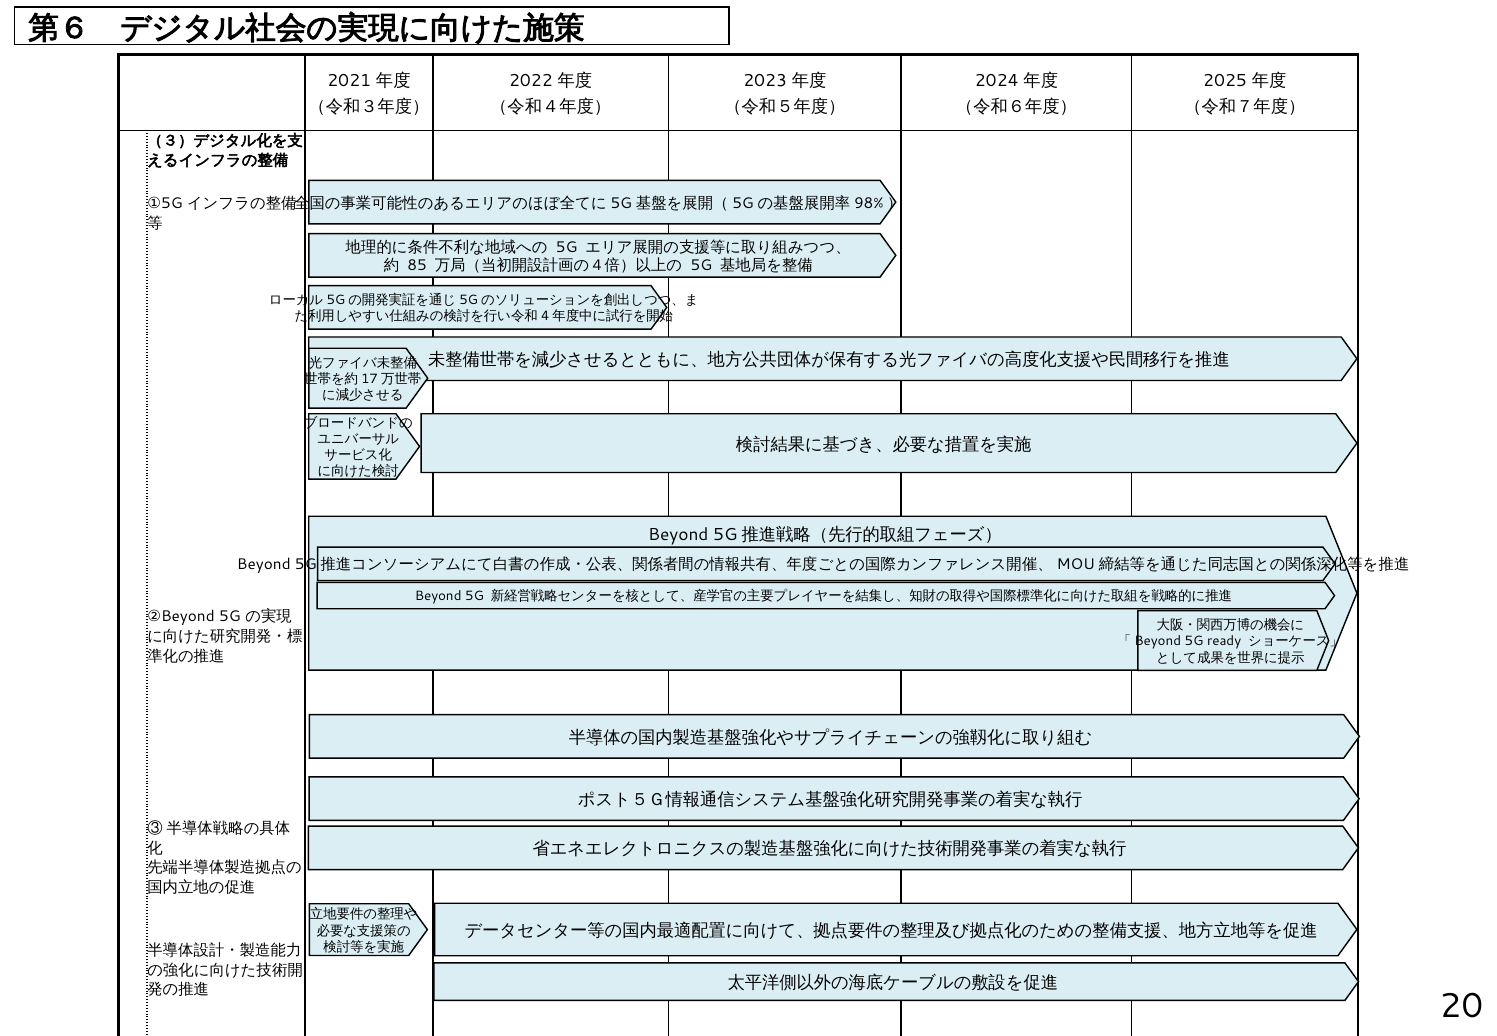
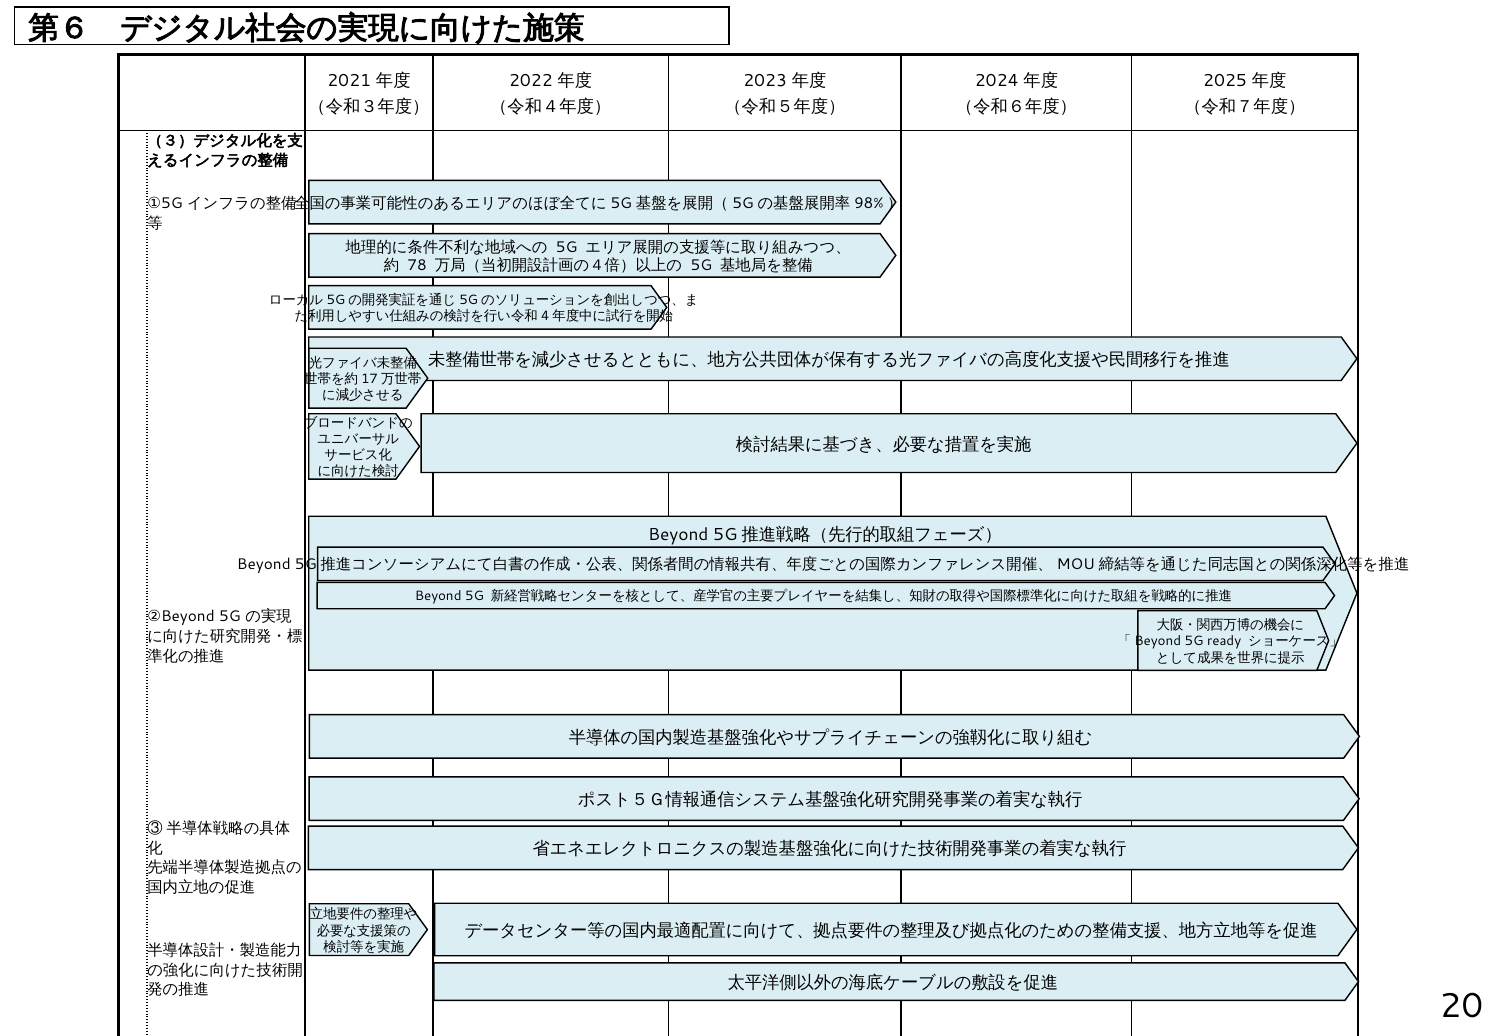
85: 85 -> 78 (417, 266)
